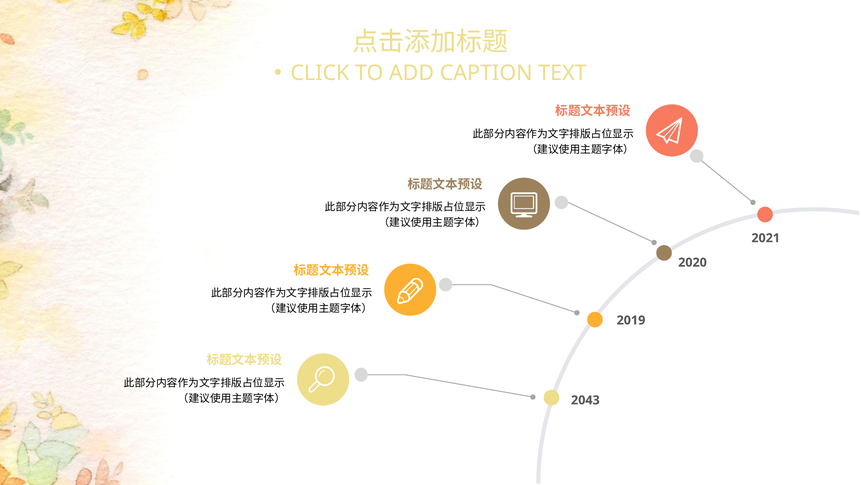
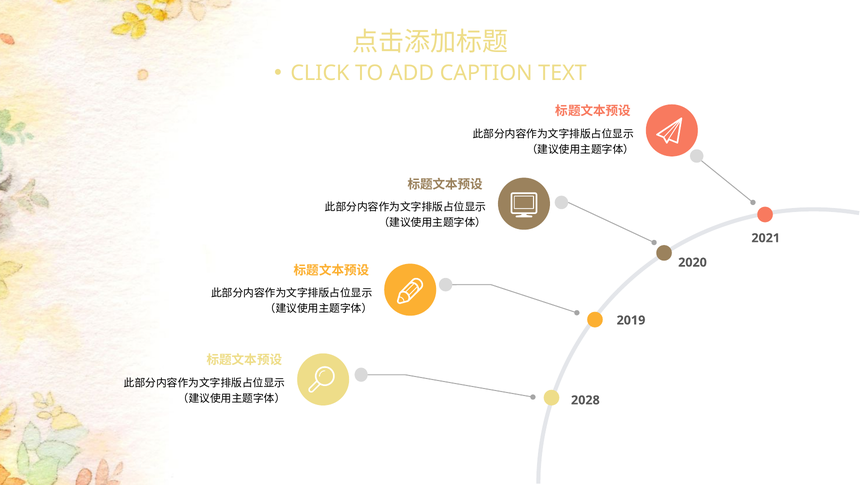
2043: 2043 -> 2028 (585, 400)
